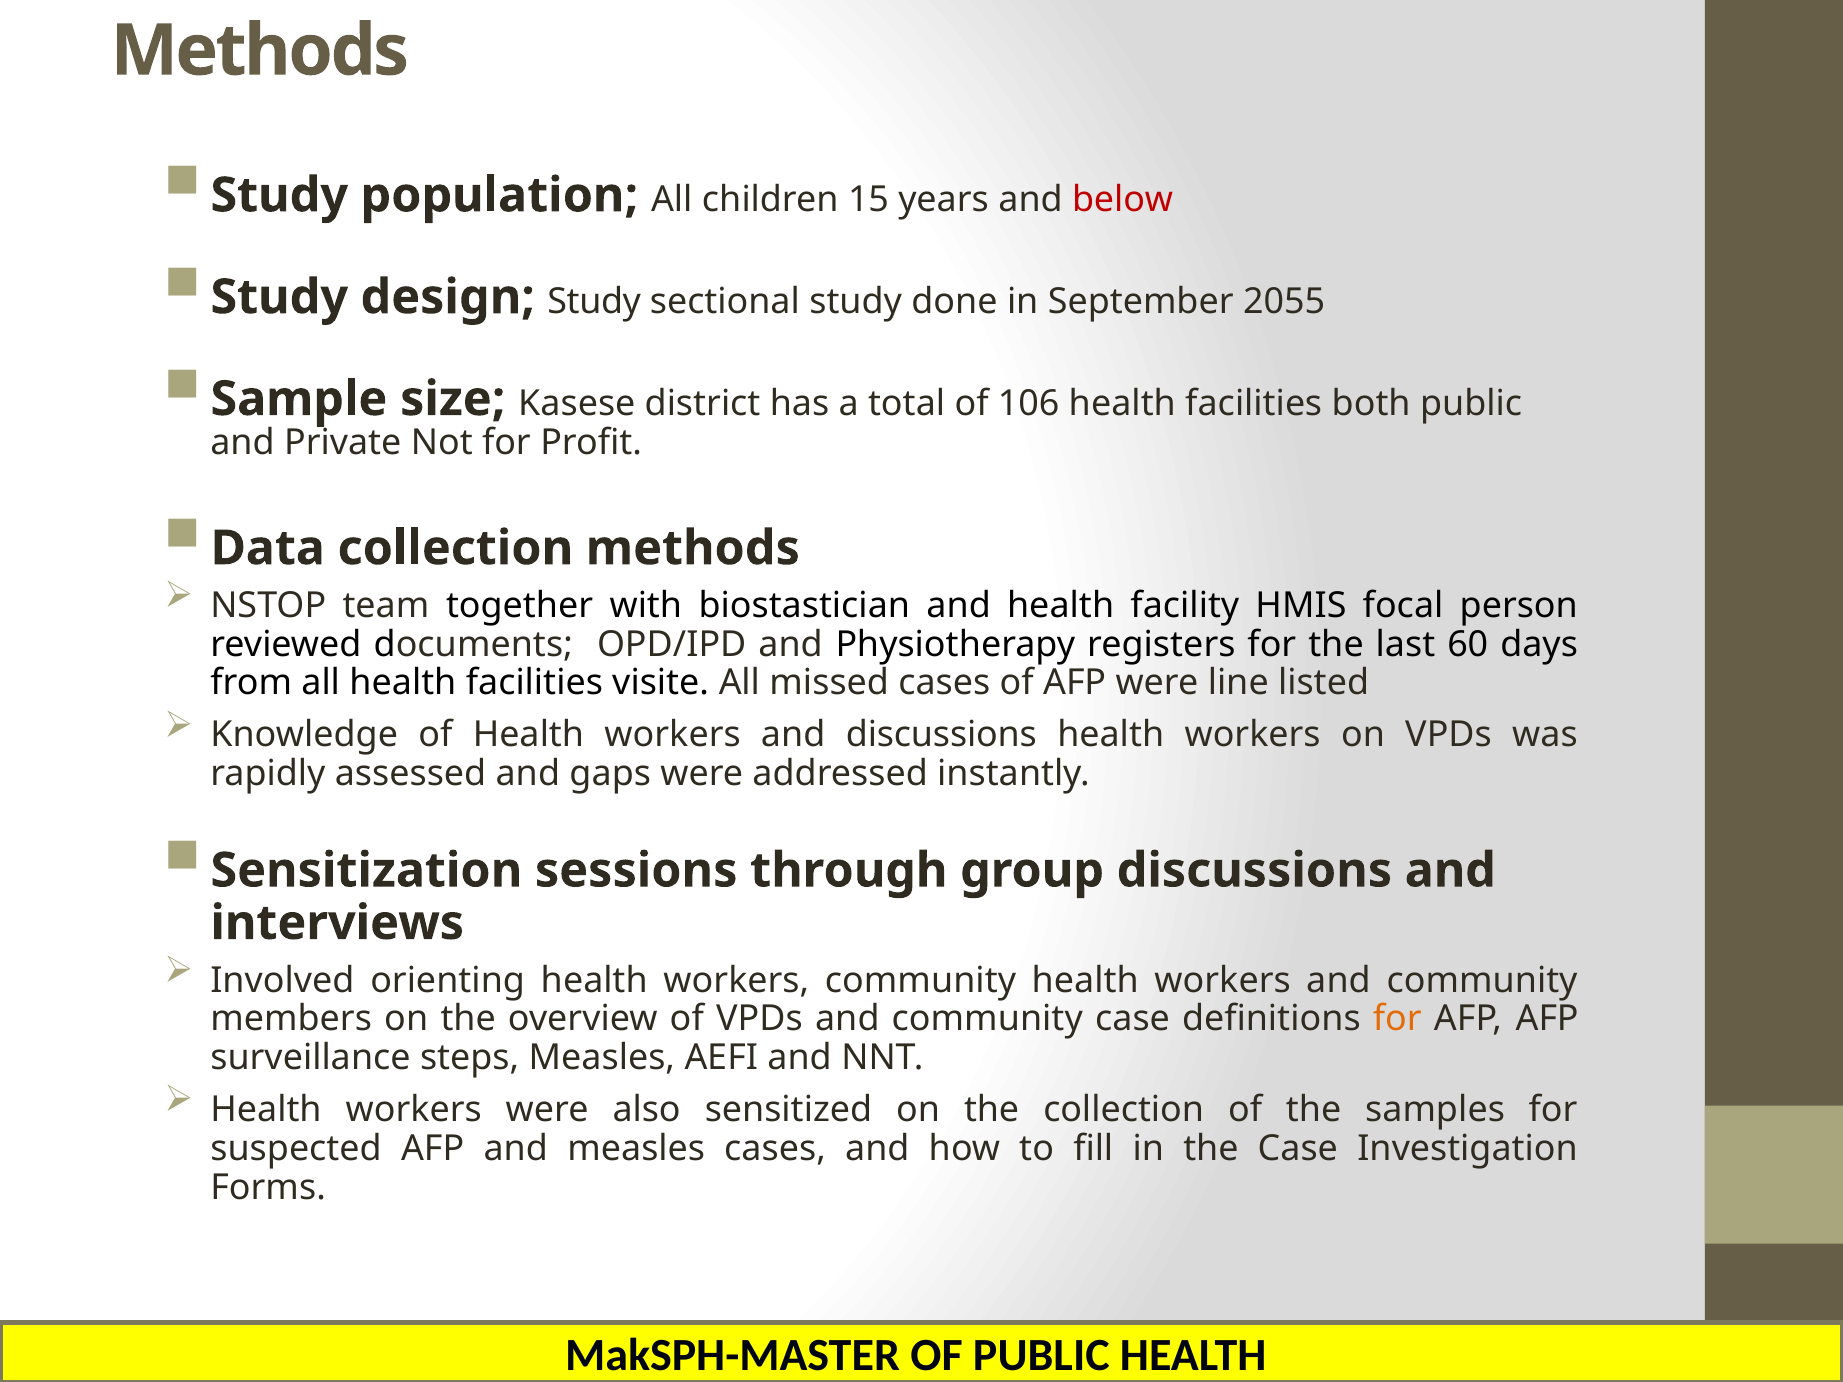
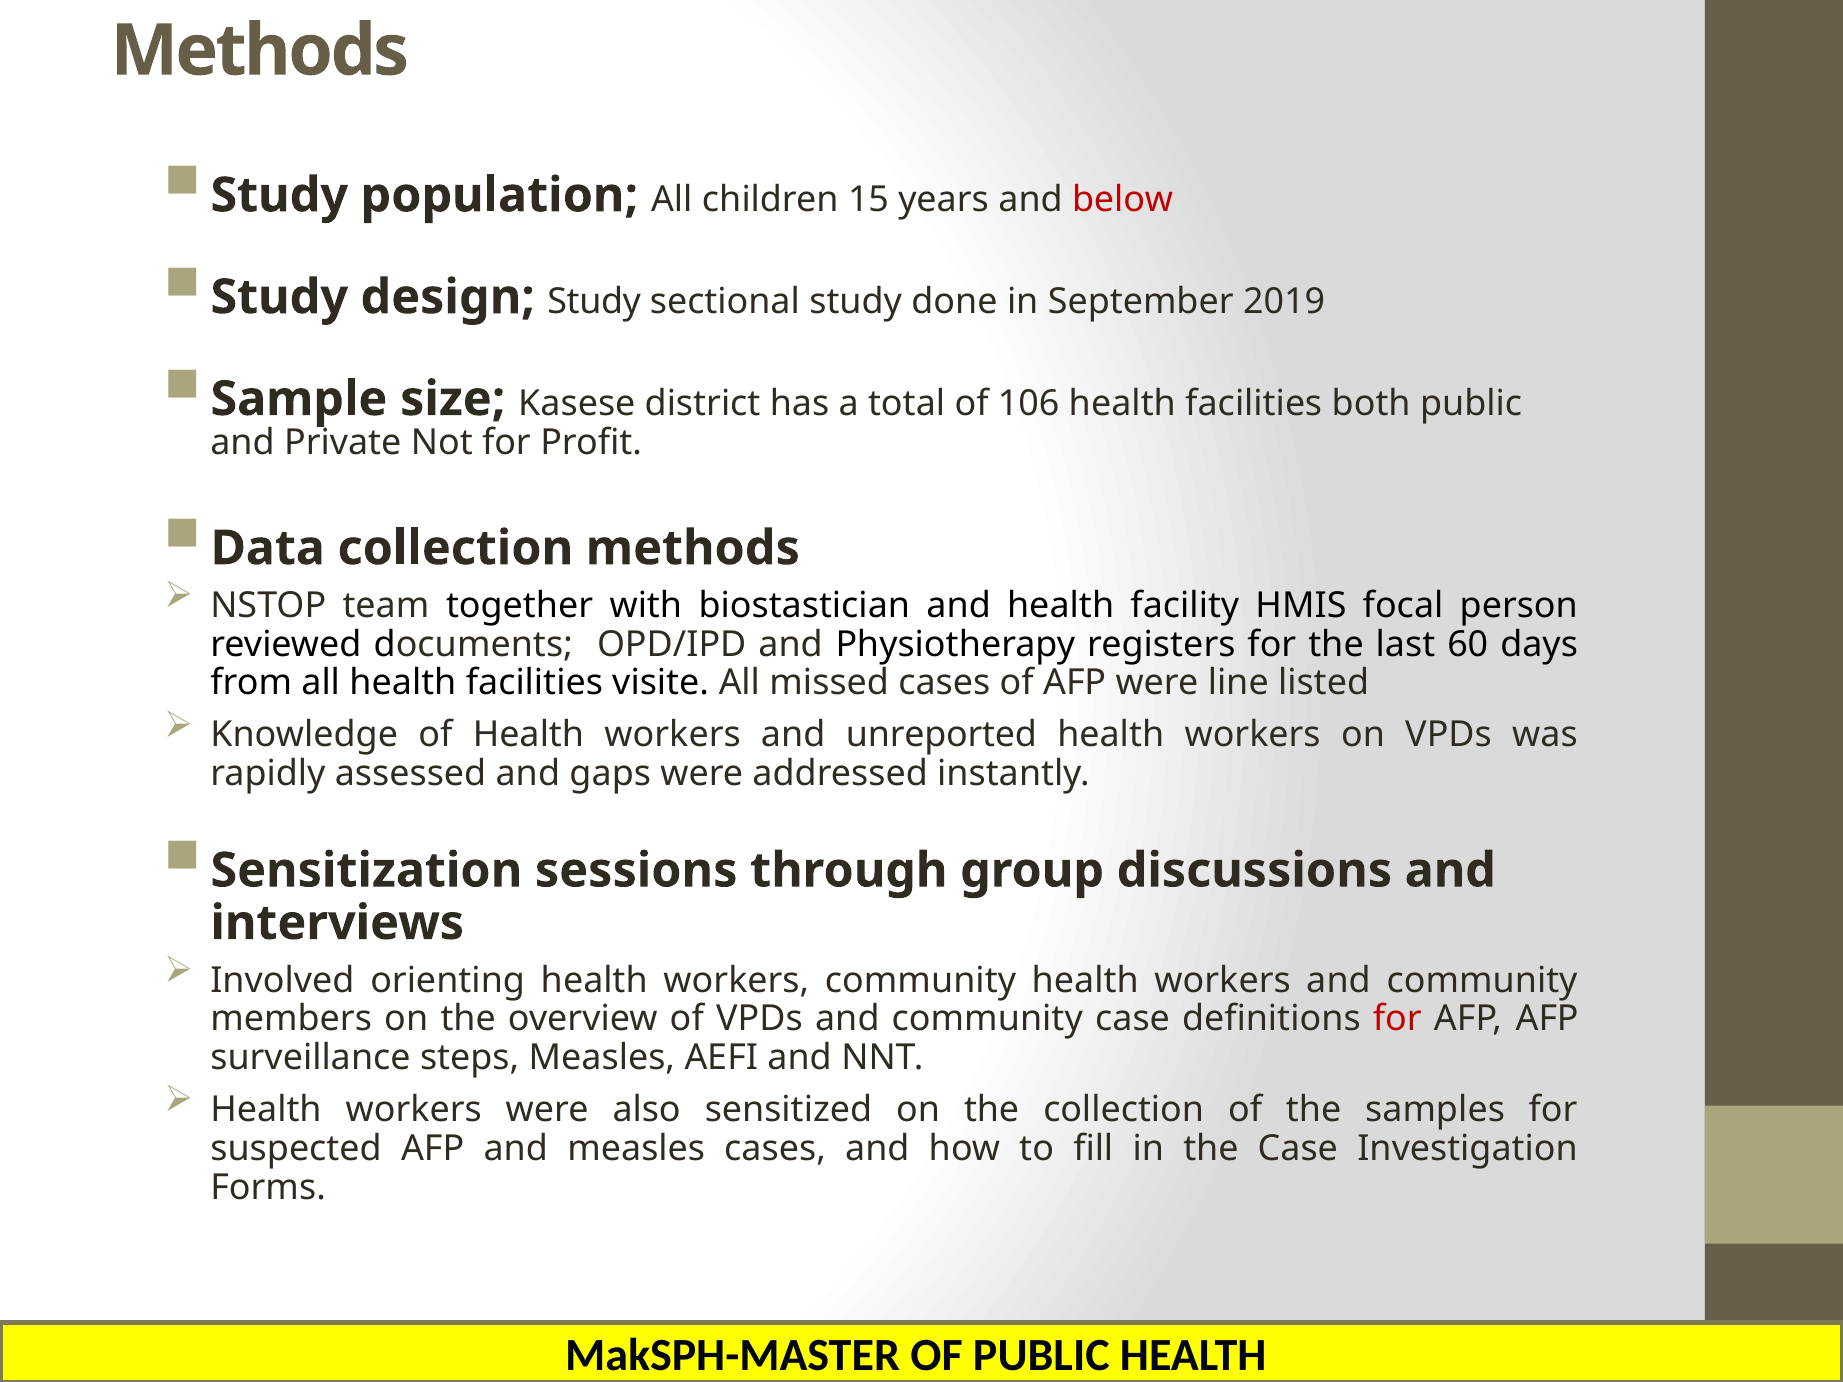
2055: 2055 -> 2019 (1284, 301)
and discussions: discussions -> unreported (941, 735)
for colour: orange -> red (1397, 1019)
